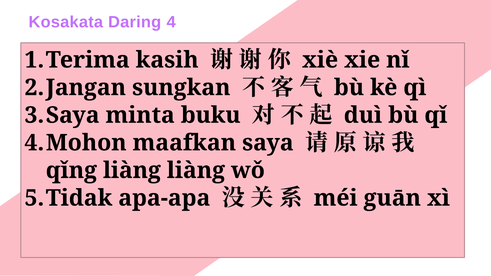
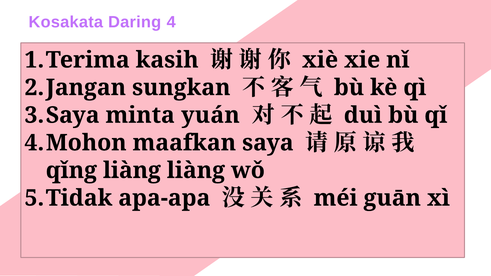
buku: buku -> yuán (210, 115)
